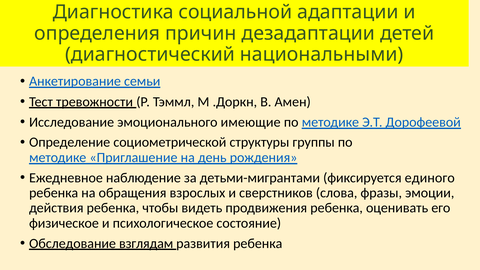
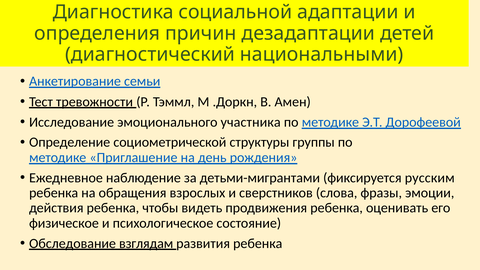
имеющие: имеющие -> участника (251, 122)
единого: единого -> русским (430, 178)
